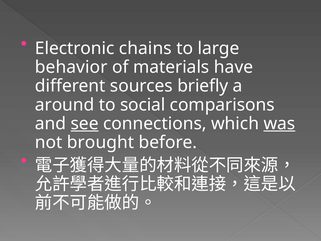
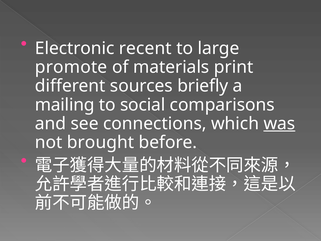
chains: chains -> recent (145, 48)
behavior: behavior -> promote (71, 67)
have: have -> print (234, 67)
around: around -> mailing (65, 105)
see underline: present -> none (85, 123)
